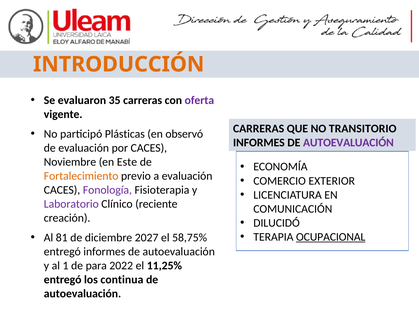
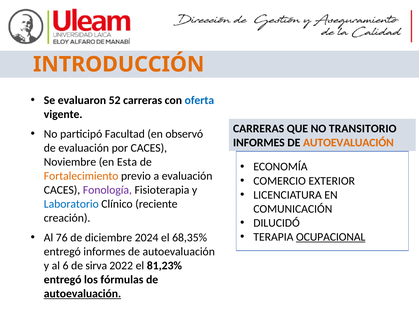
35: 35 -> 52 (115, 100)
oferta colour: purple -> blue (199, 100)
Plásticas: Plásticas -> Facultad (125, 134)
AUTOEVALUACIÓN colour: purple -> orange (348, 142)
Este: Este -> Esta (127, 162)
Laboratorio colour: purple -> blue (71, 204)
81: 81 -> 76 (62, 237)
2027: 2027 -> 2024 (147, 237)
58,75%: 58,75% -> 68,35% (190, 237)
1: 1 -> 6 (66, 265)
para: para -> sirva (96, 265)
11,25%: 11,25% -> 81,23% (164, 265)
continua: continua -> fórmulas (122, 279)
autoevaluación underline: none -> present (82, 293)
